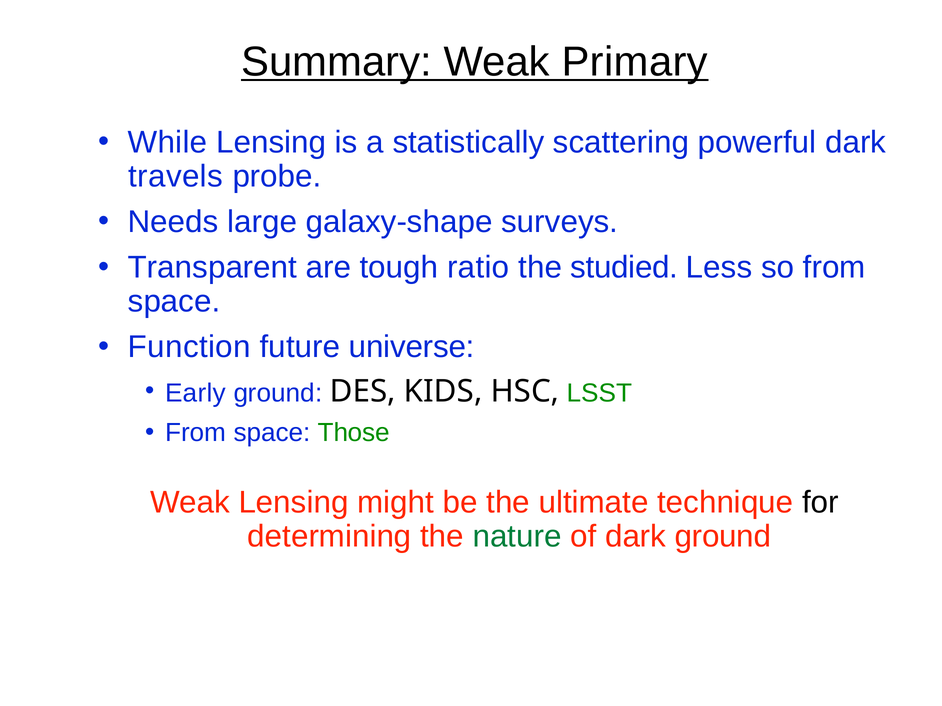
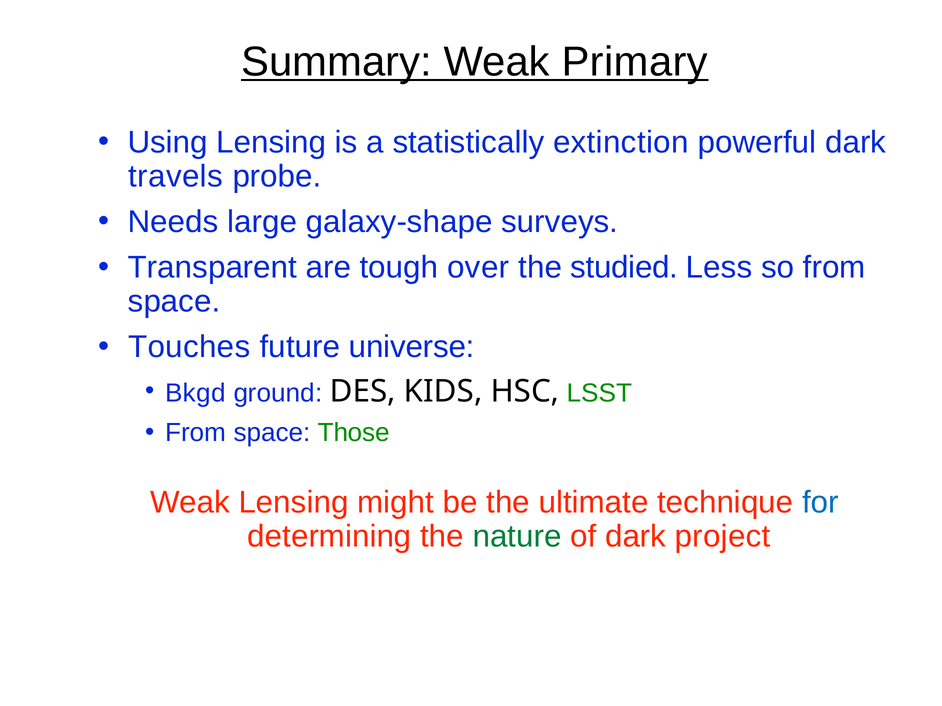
While: While -> Using (168, 142)
scattering: scattering -> extinction (621, 142)
ratio: ratio -> over (478, 268)
Function: Function -> Touches (189, 347)
Early: Early -> Bkgd (195, 393)
for colour: black -> blue (820, 503)
dark ground: ground -> project (723, 537)
